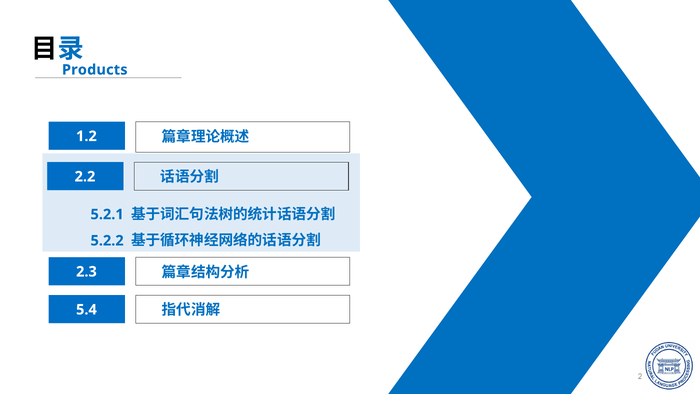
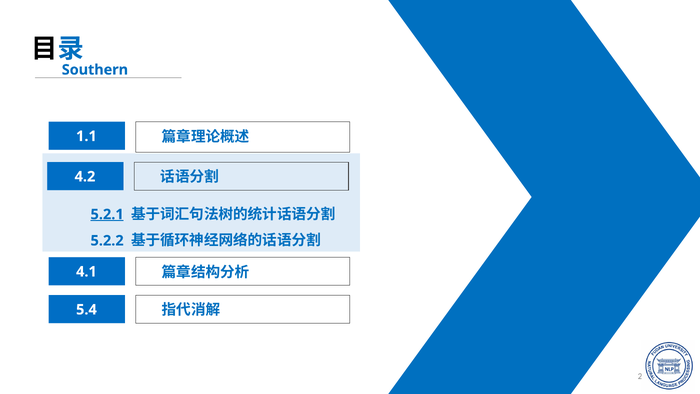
Products: Products -> Southern (95, 70)
1.2: 1.2 -> 1.1 (86, 136)
2.2: 2.2 -> 4.2 (85, 176)
5.2.1 underline: none -> present (107, 214)
2.3: 2.3 -> 4.1 (86, 272)
